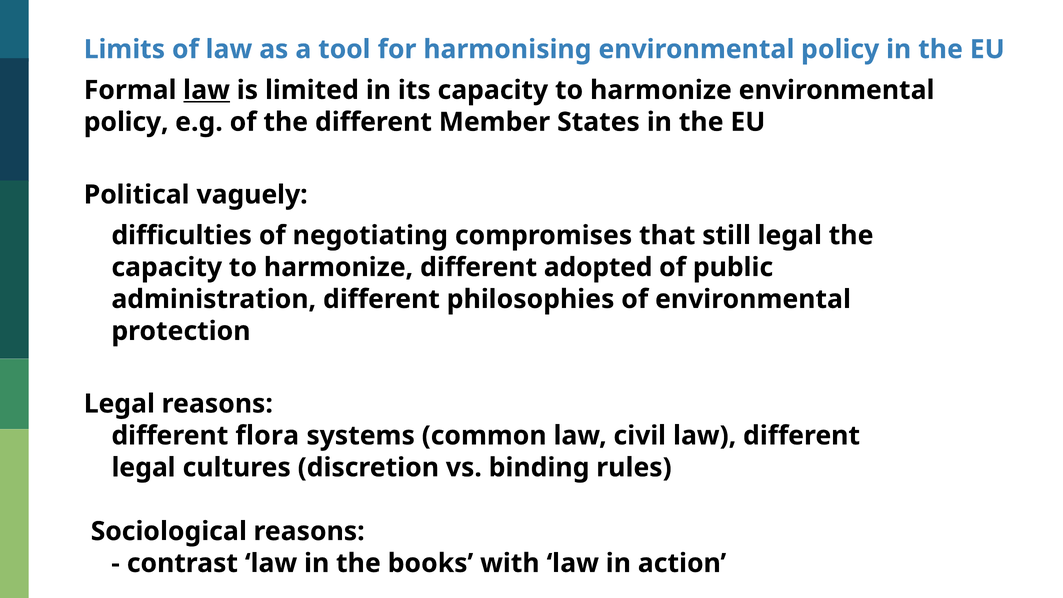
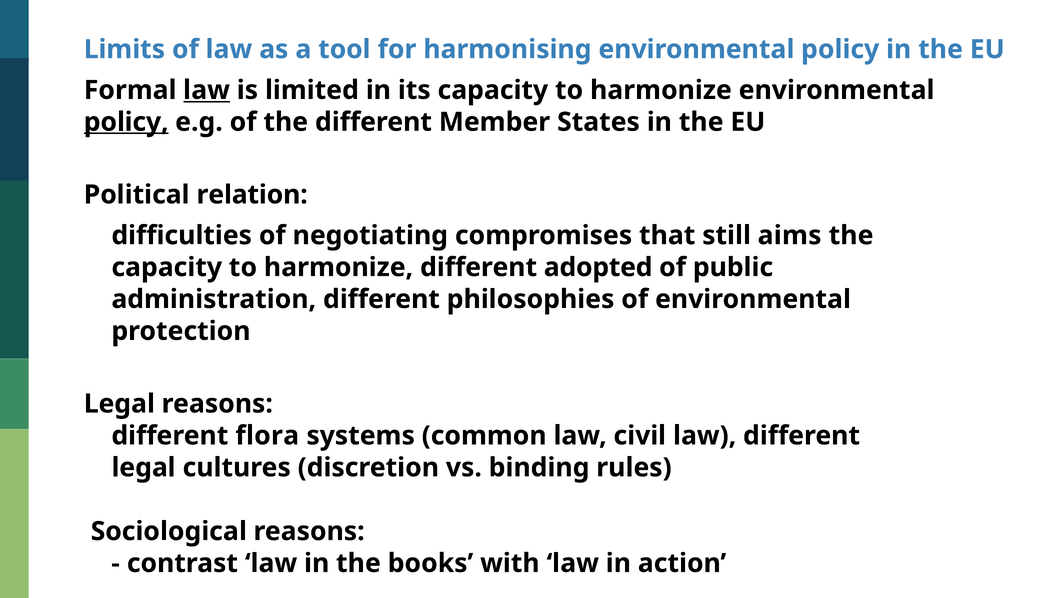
policy underline: none -> present (126, 122)
vaguely: vaguely -> relation (252, 195)
still legal: legal -> aims (790, 235)
